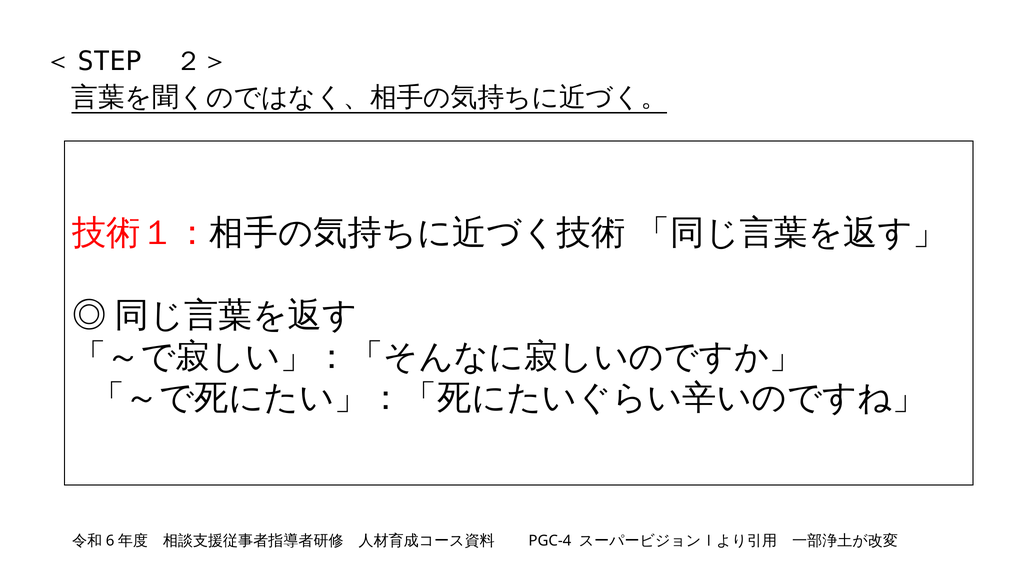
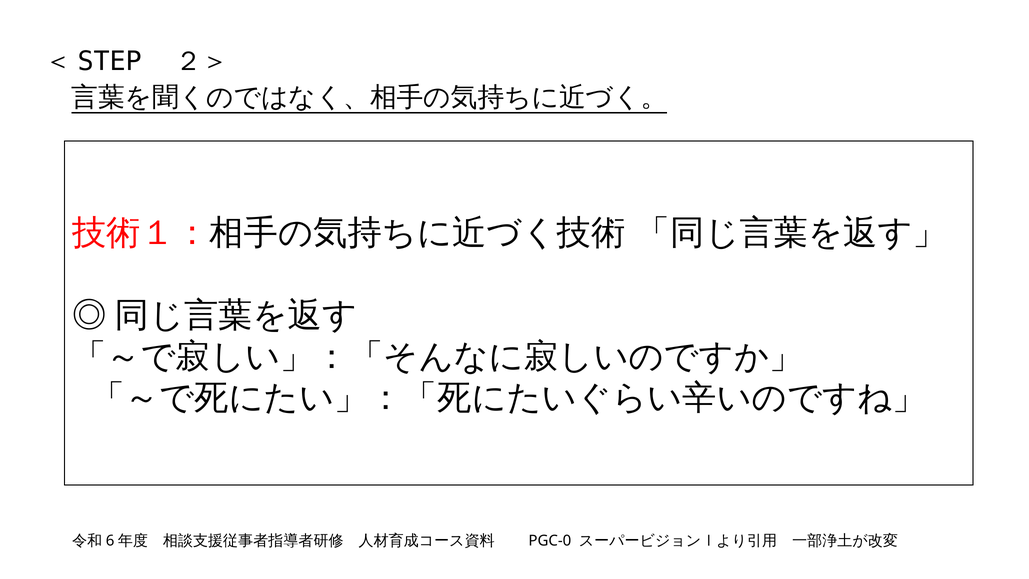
PGC-4: PGC-4 -> PGC-0 (550, 541)
